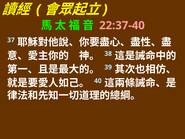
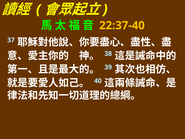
22:37-40 colour: pink -> yellow (122, 25)
